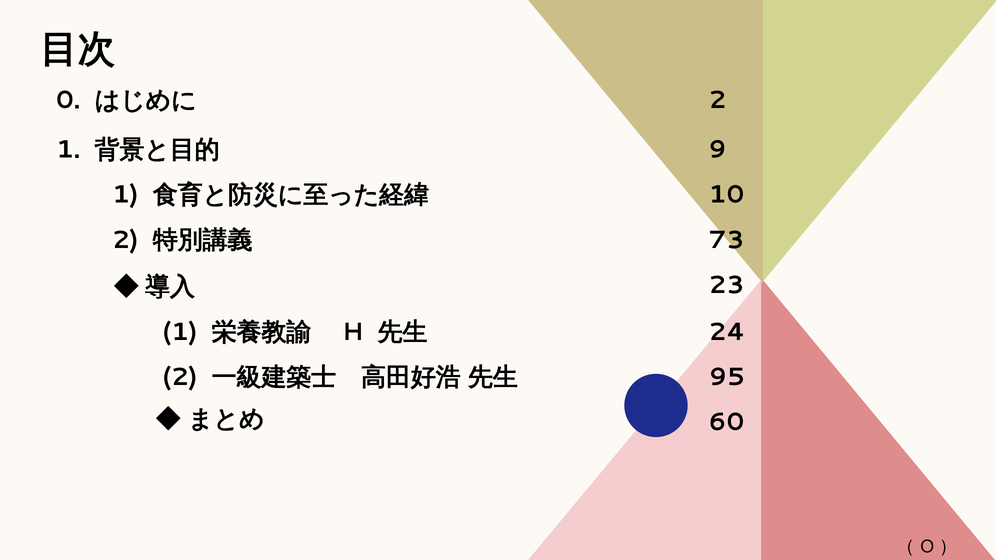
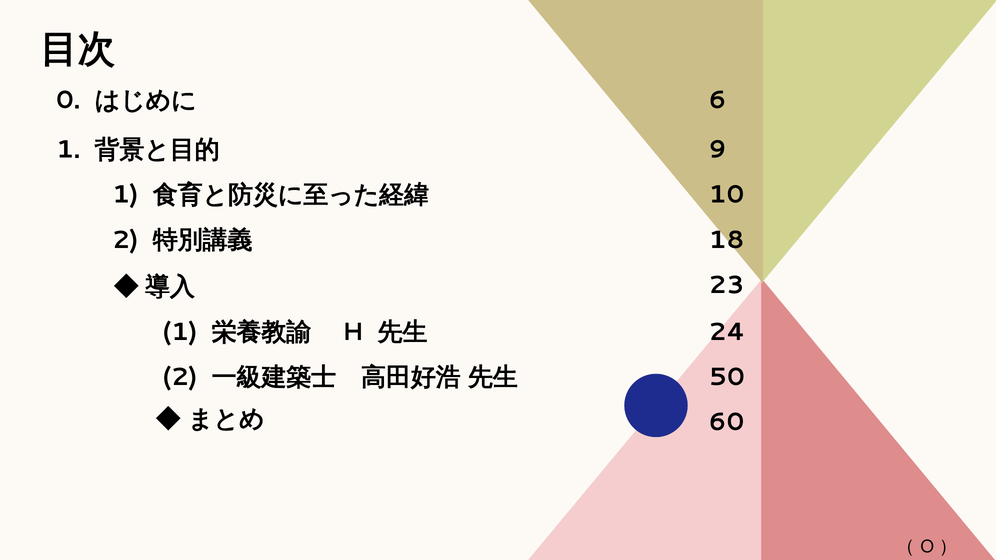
2: 2 -> 6 (718, 100)
73: 73 -> 18 (727, 240)
95: 95 -> 50 (727, 377)
